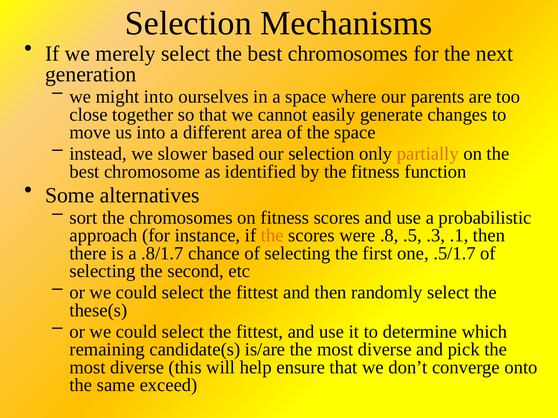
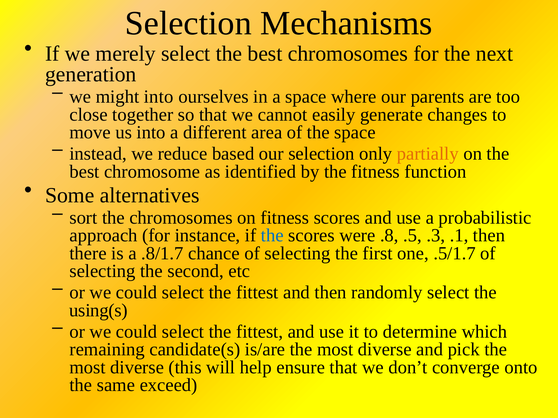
slower: slower -> reduce (183, 154)
the colour: orange -> blue (272, 236)
these(s: these(s -> using(s (99, 311)
